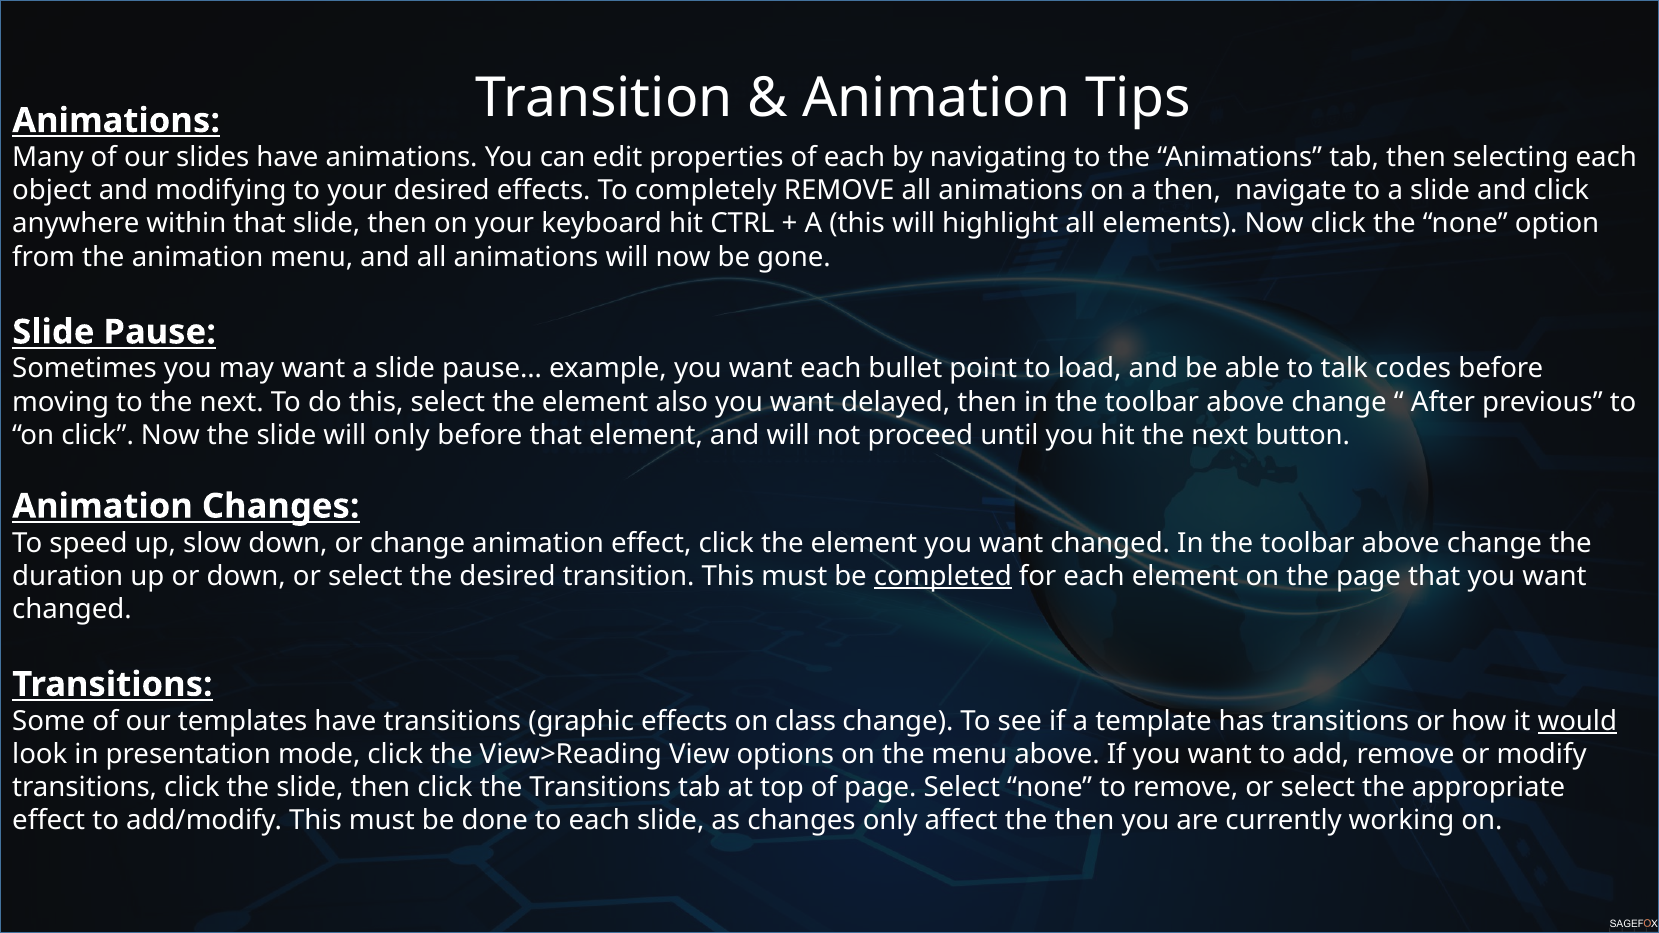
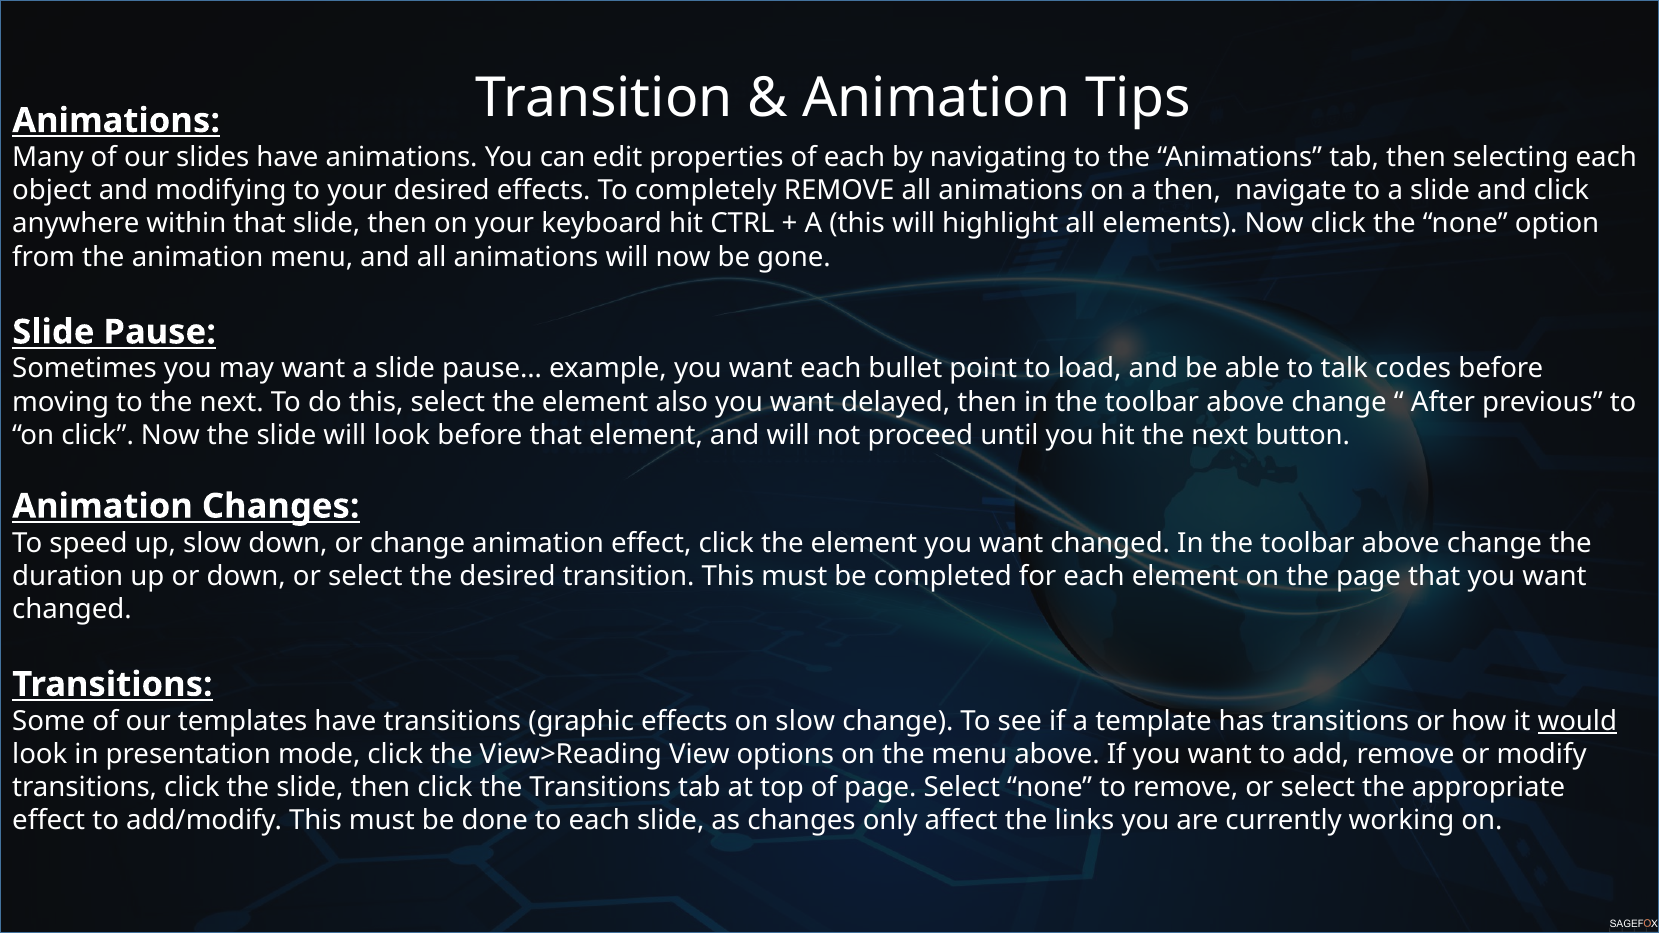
will only: only -> look (402, 435)
completed underline: present -> none (943, 576)
on class: class -> slow (805, 721)
the then: then -> links (1084, 821)
